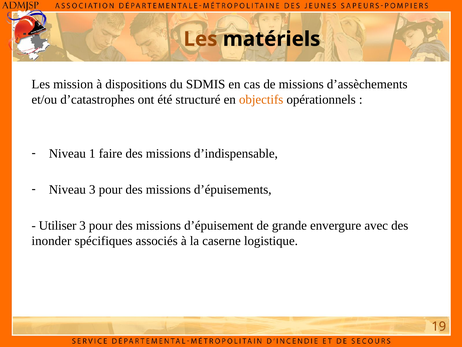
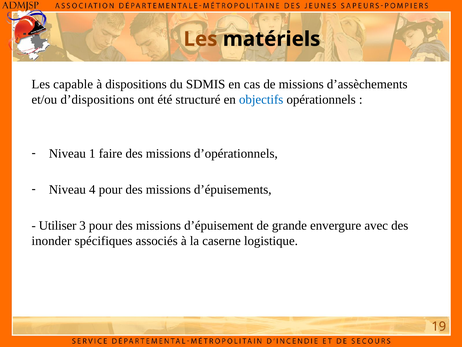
mission: mission -> capable (73, 84)
d’catastrophes: d’catastrophes -> d’dispositions (97, 99)
objectifs colour: orange -> blue (261, 99)
d’indispensable: d’indispensable -> d’opérationnels (236, 153)
Niveau 3: 3 -> 4 (92, 189)
